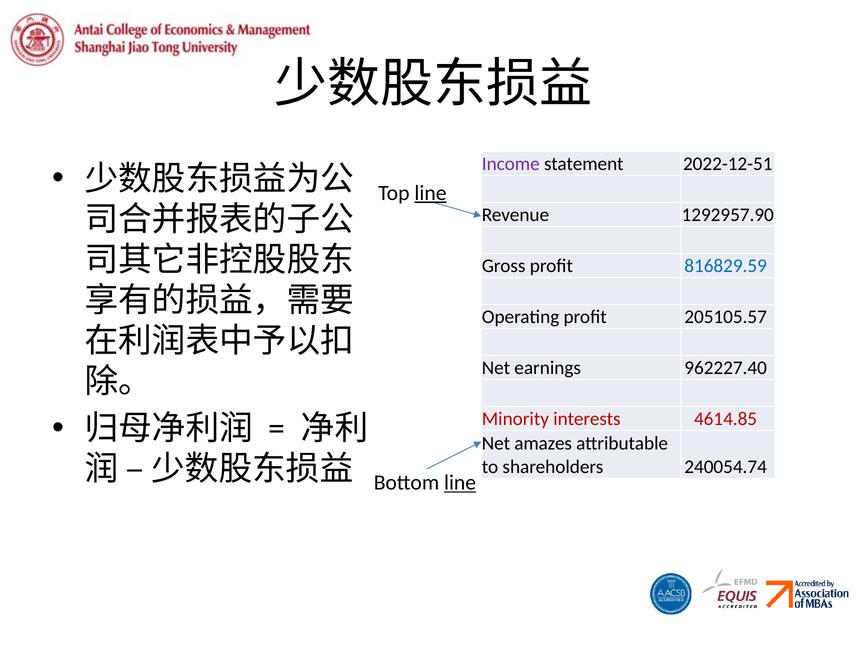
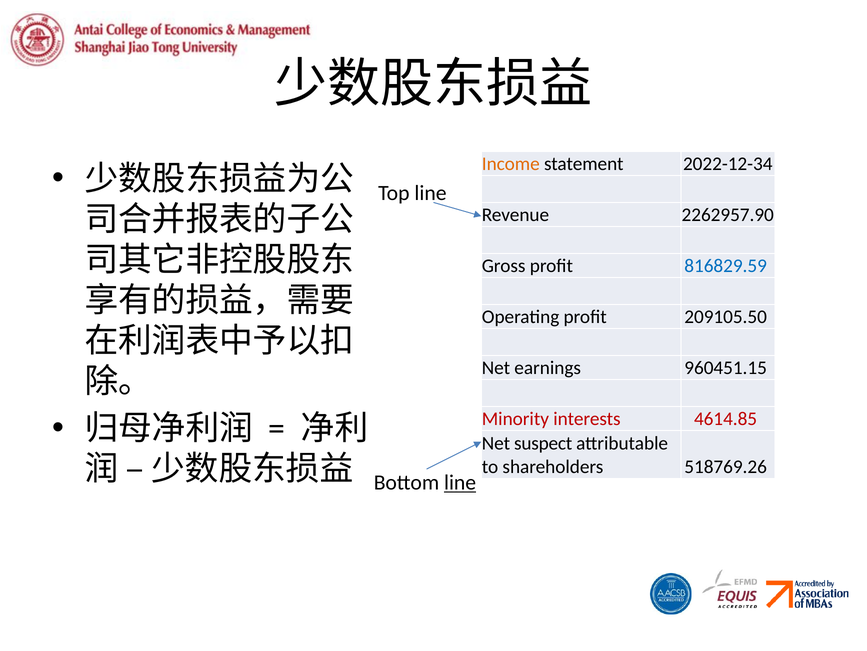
Income colour: purple -> orange (511, 164)
2022-12-51: 2022-12-51 -> 2022-12-34 (728, 164)
line underline: present -> none (431, 193)
1292957.90: 1292957.90 -> 2262957.90 (728, 215)
205105.57: 205105.57 -> 209105.50 (726, 317)
962227.40: 962227.40 -> 960451.15 (726, 368)
amazes: amazes -> suspect (543, 443)
240054.74: 240054.74 -> 518769.26 (726, 466)
